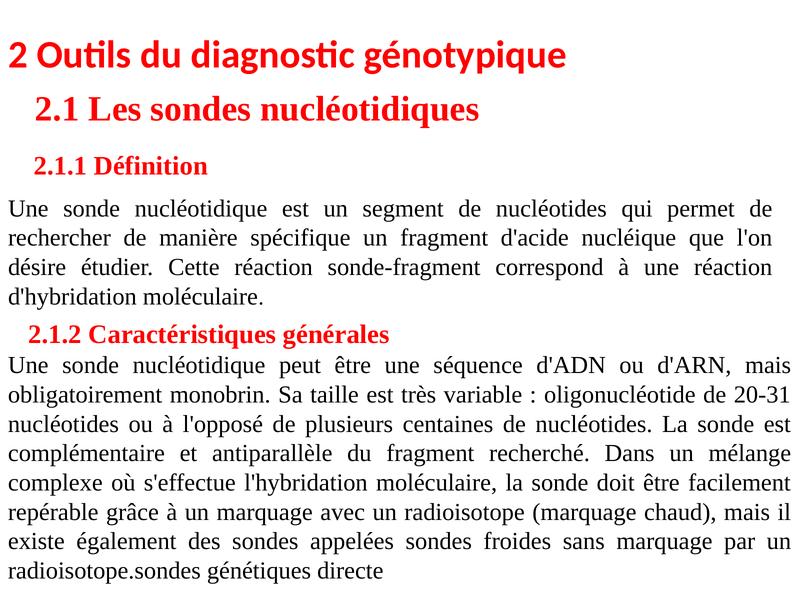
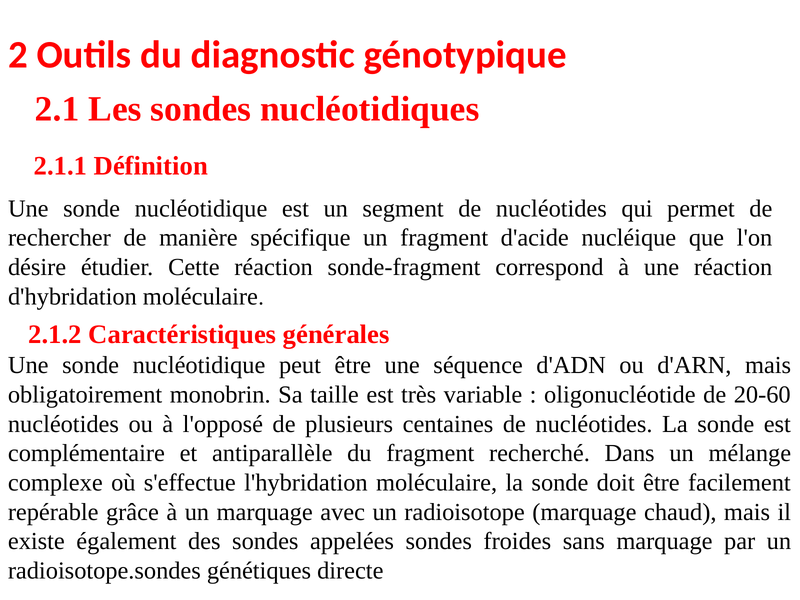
20-31: 20-31 -> 20-60 (762, 395)
